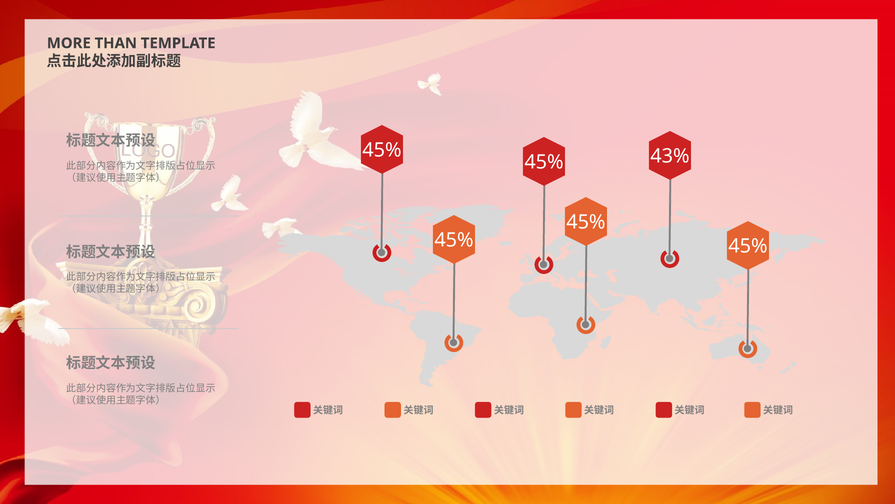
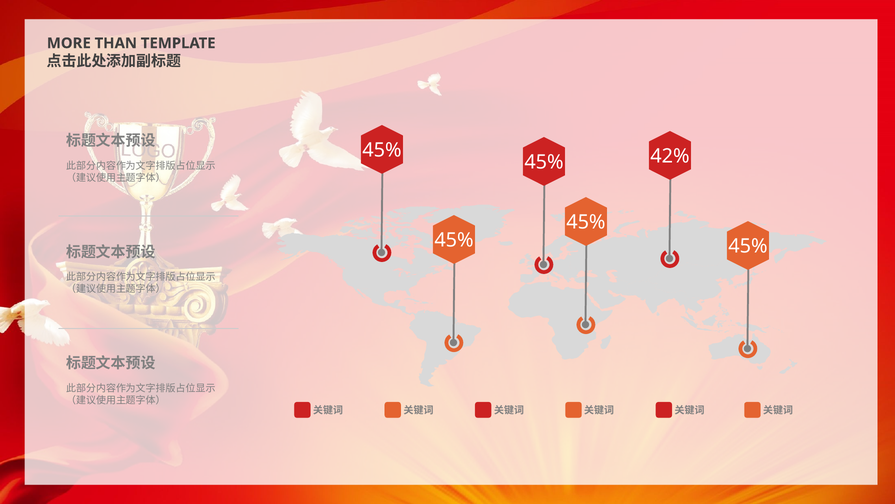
43%: 43% -> 42% (670, 156)
